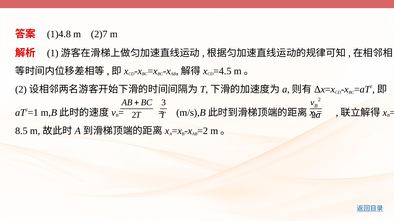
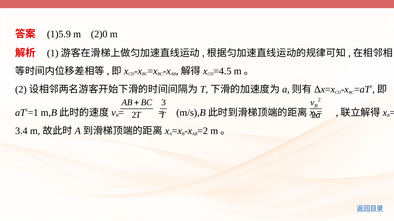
1)4.8: 1)4.8 -> 1)5.9 (59, 34)
2)7: 2)7 -> 2)0 (99, 34)
8.5: 8.5 -> 3.4 (21, 131)
